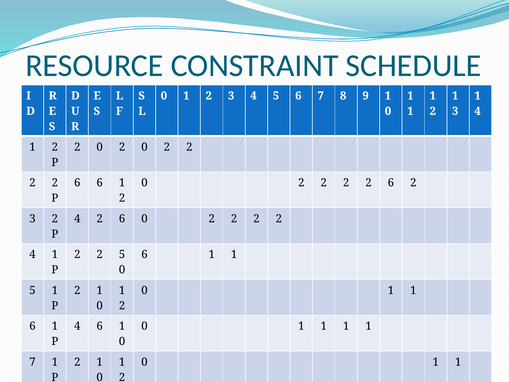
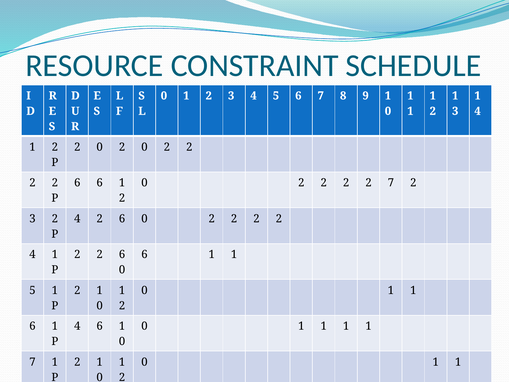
2 2 6: 6 -> 7 (391, 183)
2 2 5: 5 -> 6 (122, 254)
